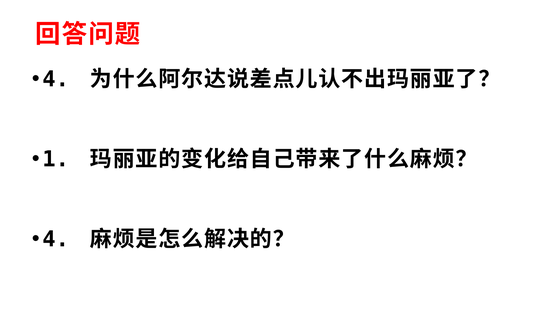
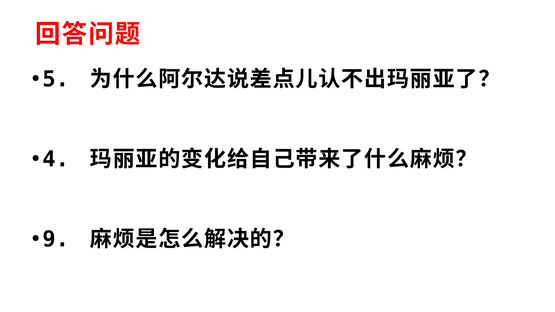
4: 4 -> 5 (56, 79)
1: 1 -> 4 (56, 159)
4: 4 -> 9 (56, 240)
